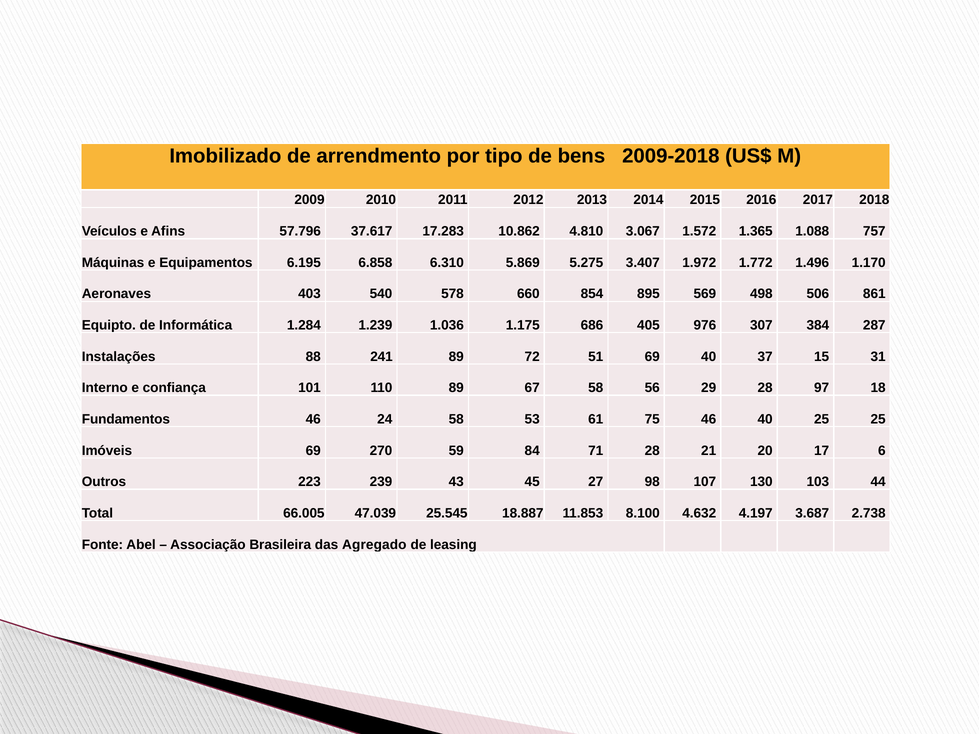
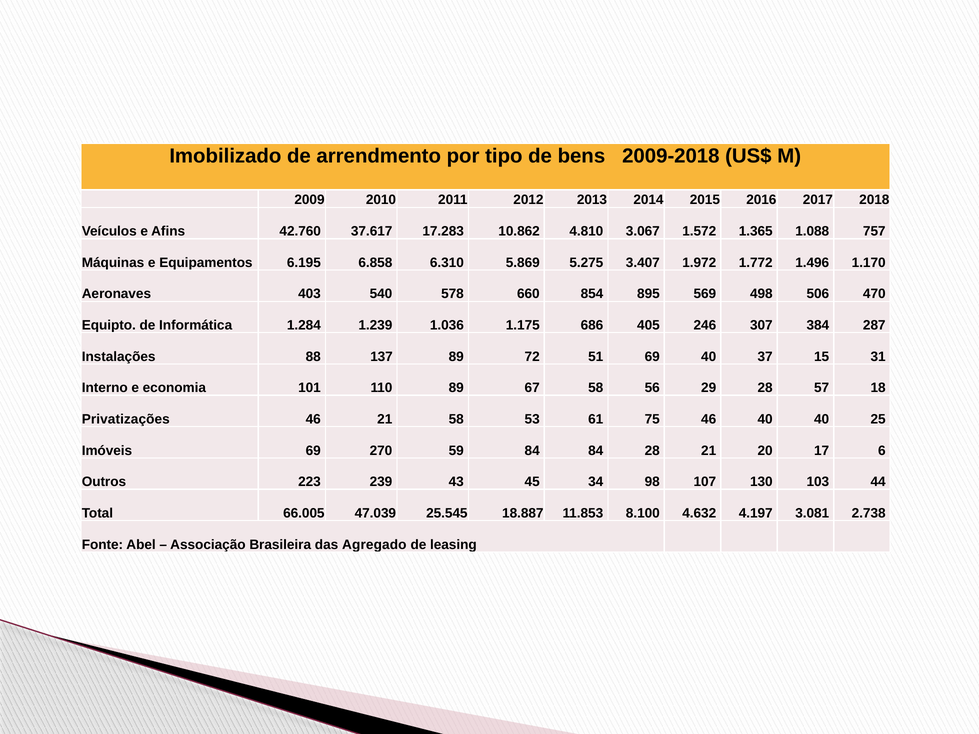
57.796: 57.796 -> 42.760 (300, 231)
861: 861 -> 470 (874, 294)
976: 976 -> 246 (705, 325)
241: 241 -> 137 (382, 357)
confiança: confiança -> economia (174, 388)
97: 97 -> 57 (822, 388)
Fundamentos: Fundamentos -> Privatizações (126, 419)
46 24: 24 -> 21 (385, 419)
40 25: 25 -> 40 (822, 419)
84 71: 71 -> 84 (596, 451)
27: 27 -> 34 (596, 482)
3.687: 3.687 -> 3.081 (812, 513)
